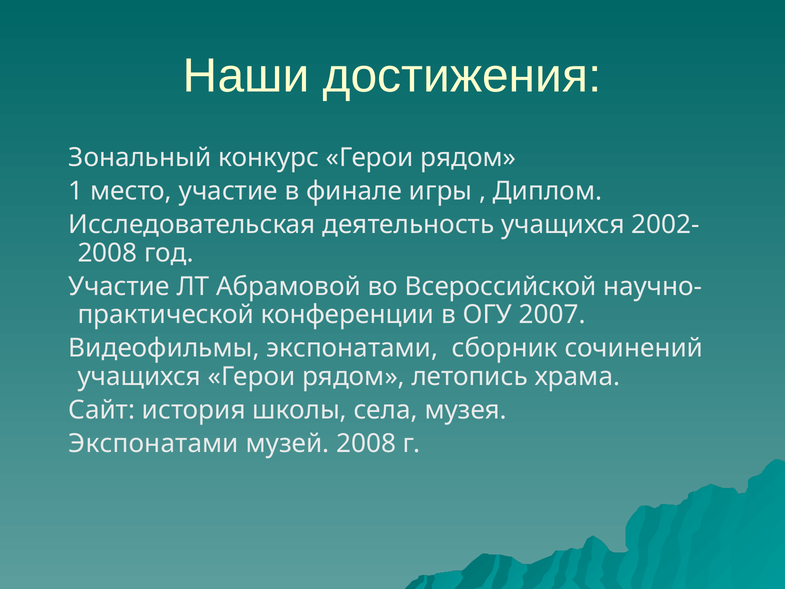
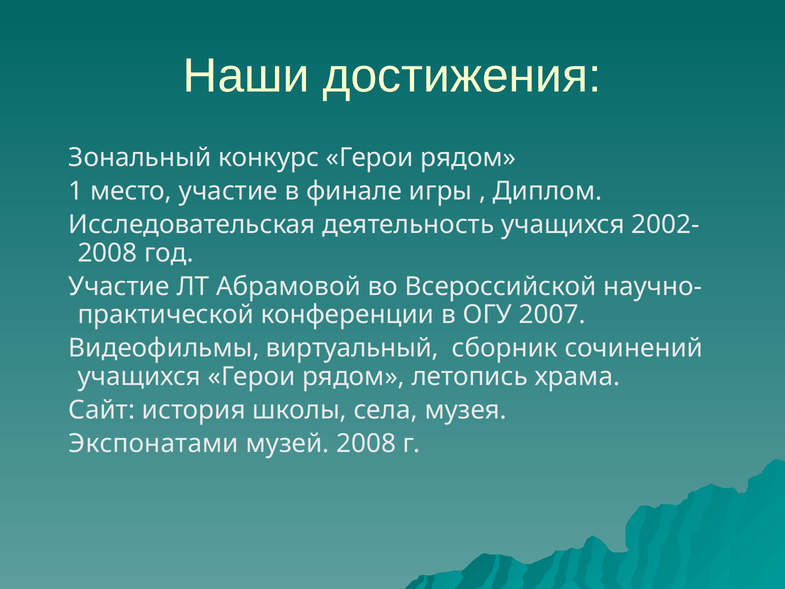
Видеофильмы экспонатами: экспонатами -> виртуальный (352, 348)
